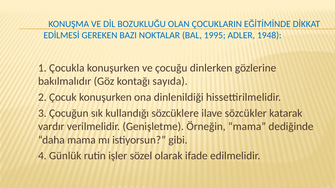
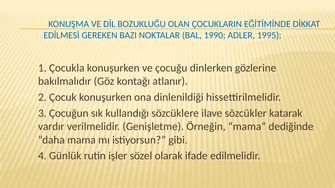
1995: 1995 -> 1990 (215, 35)
1948: 1948 -> 1995 (269, 35)
sayıda: sayıda -> atlanır (170, 82)
